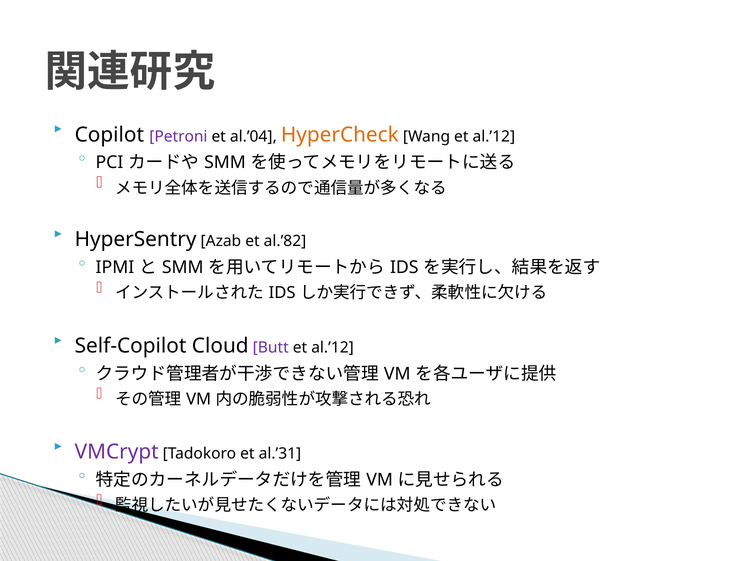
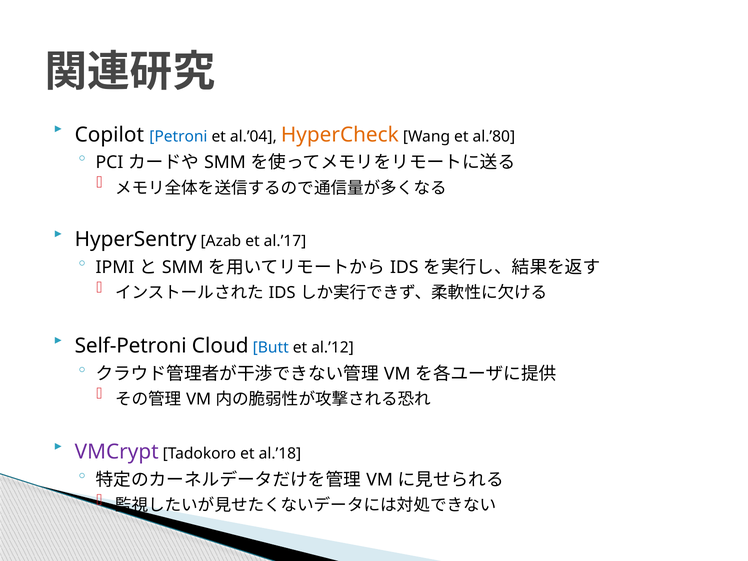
Petroni colour: purple -> blue (178, 136)
Wang et al.’12: al.’12 -> al.’80 (494, 136)
al.’82: al.’82 -> al.’17 (285, 241)
Self-Copilot: Self-Copilot -> Self-Petroni (131, 346)
Butt colour: purple -> blue (271, 348)
al.’31: al.’31 -> al.’18 (280, 454)
